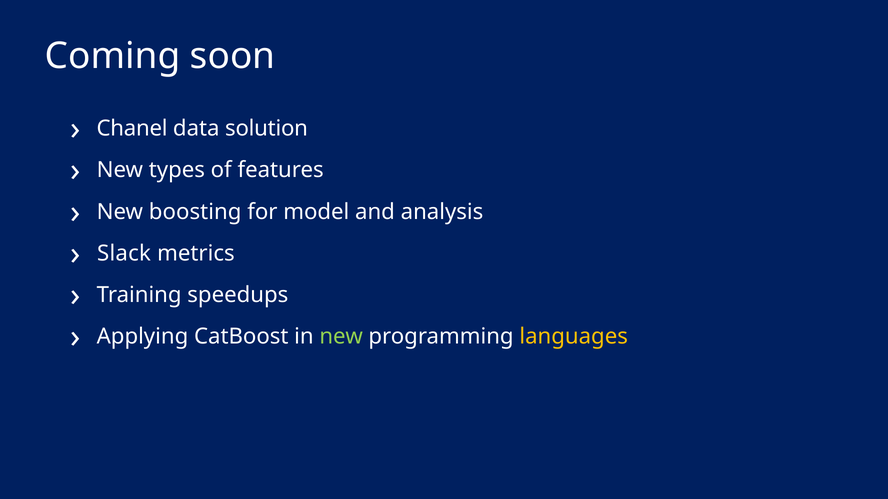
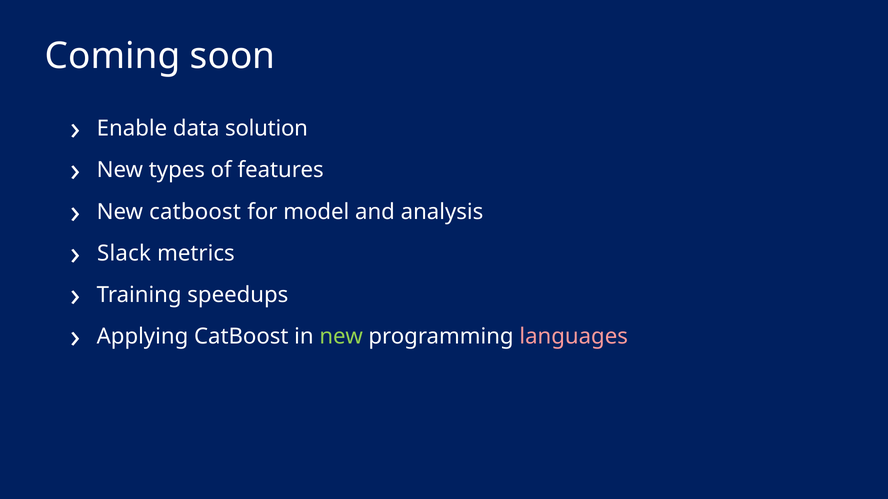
Chanel: Chanel -> Enable (132, 129)
New boosting: boosting -> catboost (195, 212)
languages colour: yellow -> pink (574, 337)
